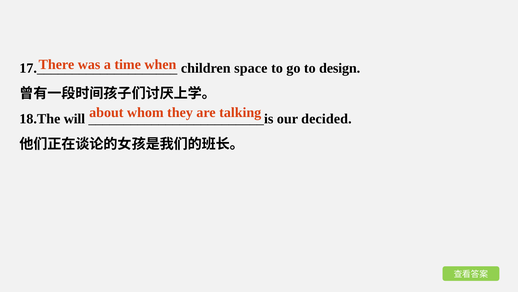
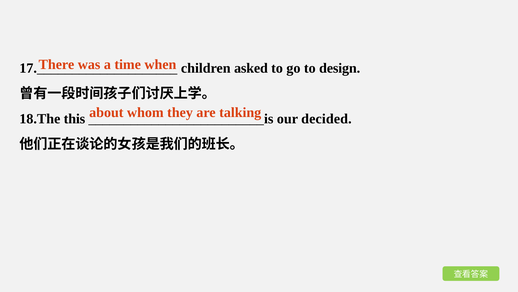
space: space -> asked (251, 68)
will: will -> this (74, 119)
